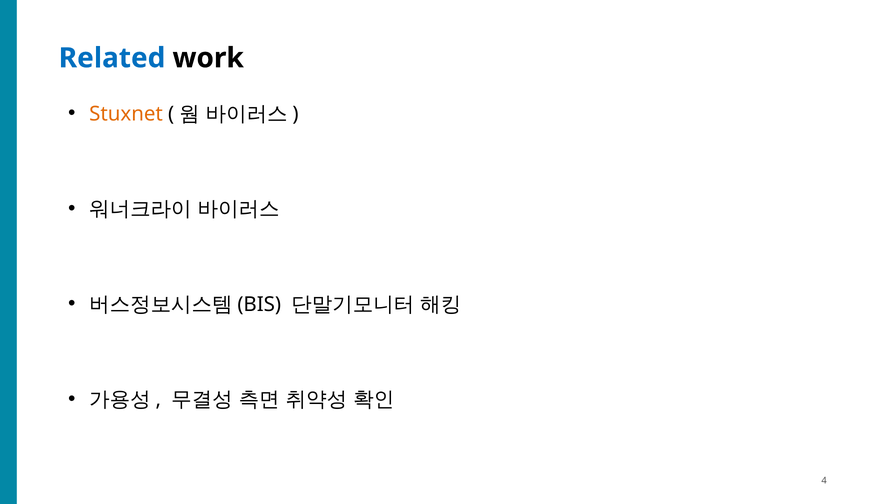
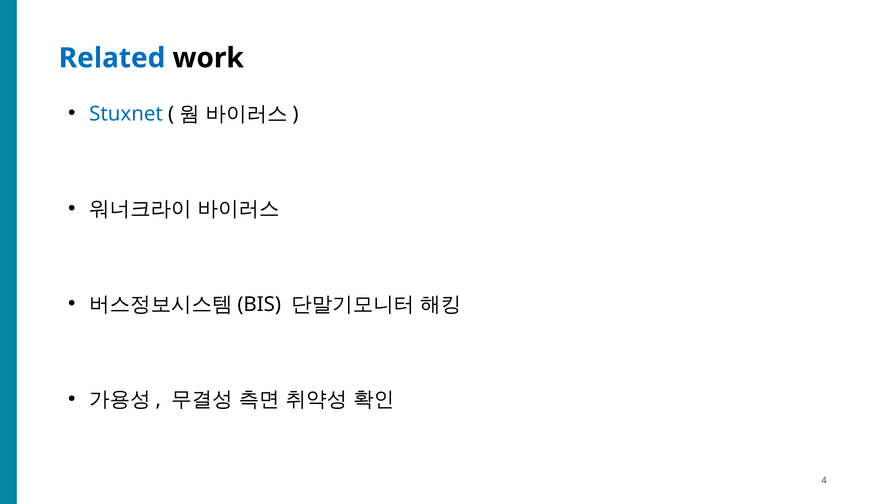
Stuxnet colour: orange -> blue (126, 114)
